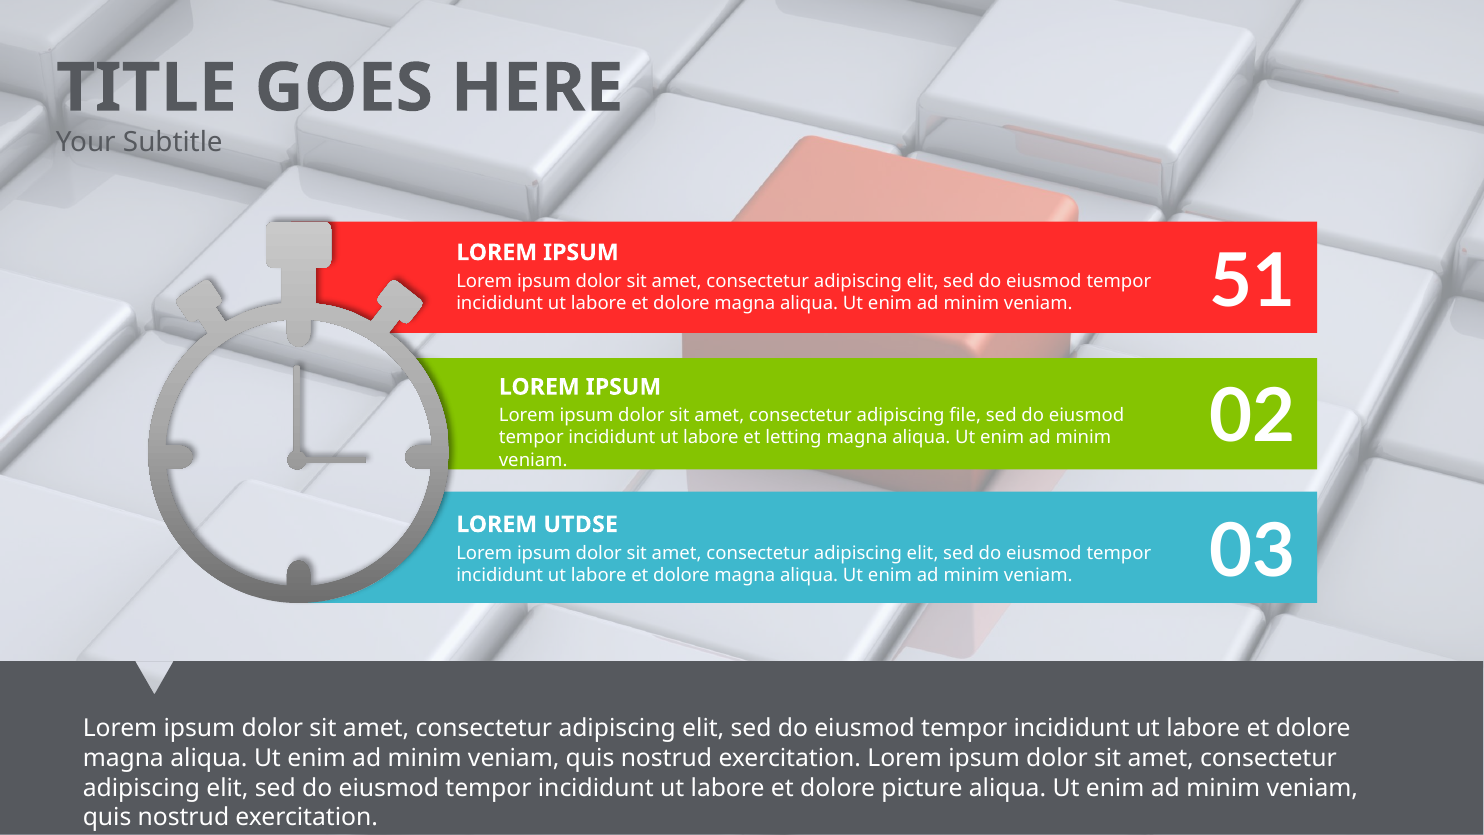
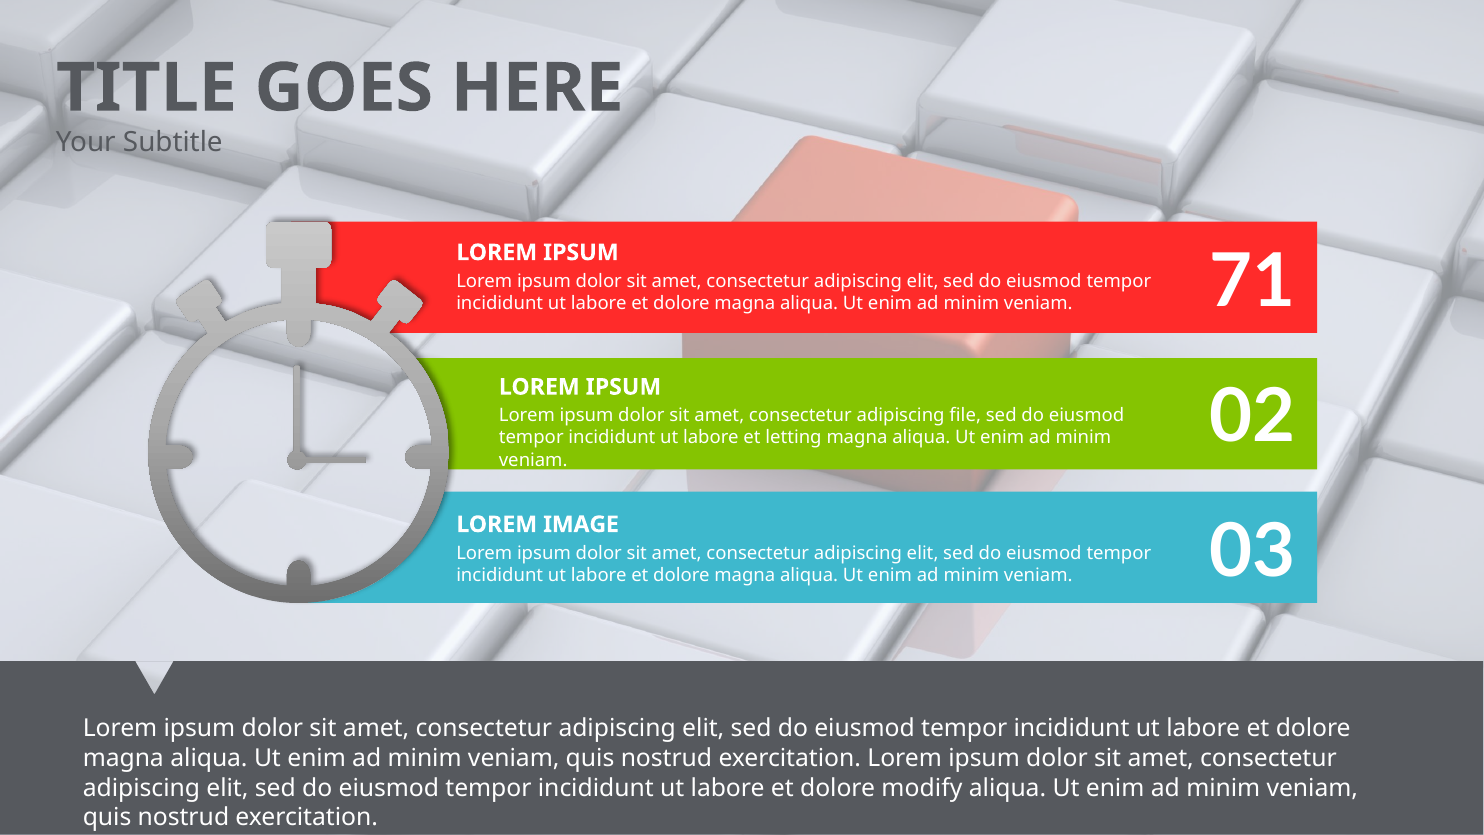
51: 51 -> 71 (1252, 282)
UTDSE: UTDSE -> IMAGE (581, 524)
picture: picture -> modify (922, 788)
